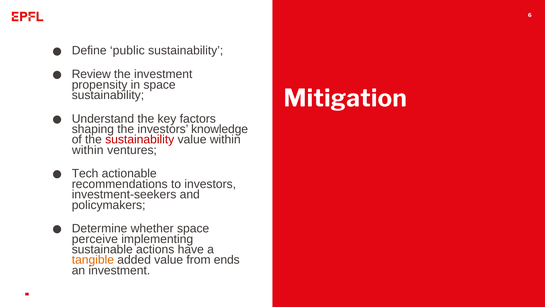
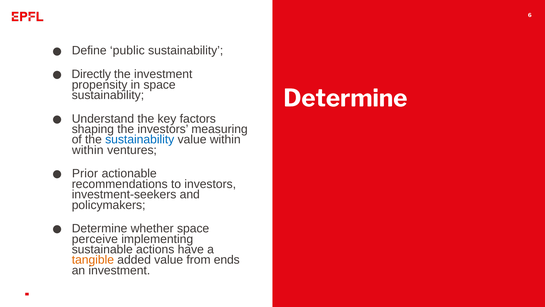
Review: Review -> Directly (91, 74)
Mitigation: Mitigation -> Determine (345, 98)
knowledge: knowledge -> measuring (220, 129)
sustainability colour: red -> blue (140, 139)
Tech: Tech -> Prior (85, 173)
